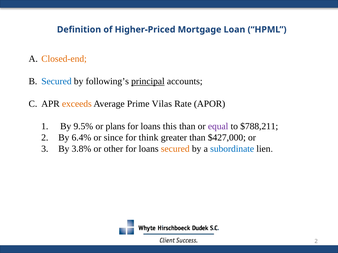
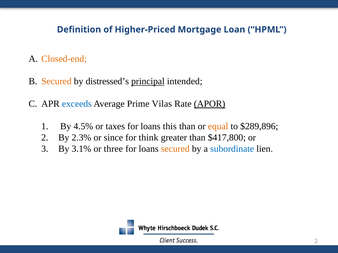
Secured colour: blue -> orange (56, 81)
following’s: following’s -> distressed’s (107, 81)
accounts: accounts -> intended (185, 81)
exceeds colour: orange -> blue (77, 104)
APOR underline: none -> present (210, 104)
9.5%: 9.5% -> 4.5% (83, 127)
plans: plans -> taxes (115, 127)
equal colour: purple -> orange (218, 127)
$788,211: $788,211 -> $289,896 (259, 127)
6.4%: 6.4% -> 2.3% (81, 138)
$427,000: $427,000 -> $417,800 (227, 138)
3.8%: 3.8% -> 3.1% (81, 149)
other: other -> three (113, 149)
